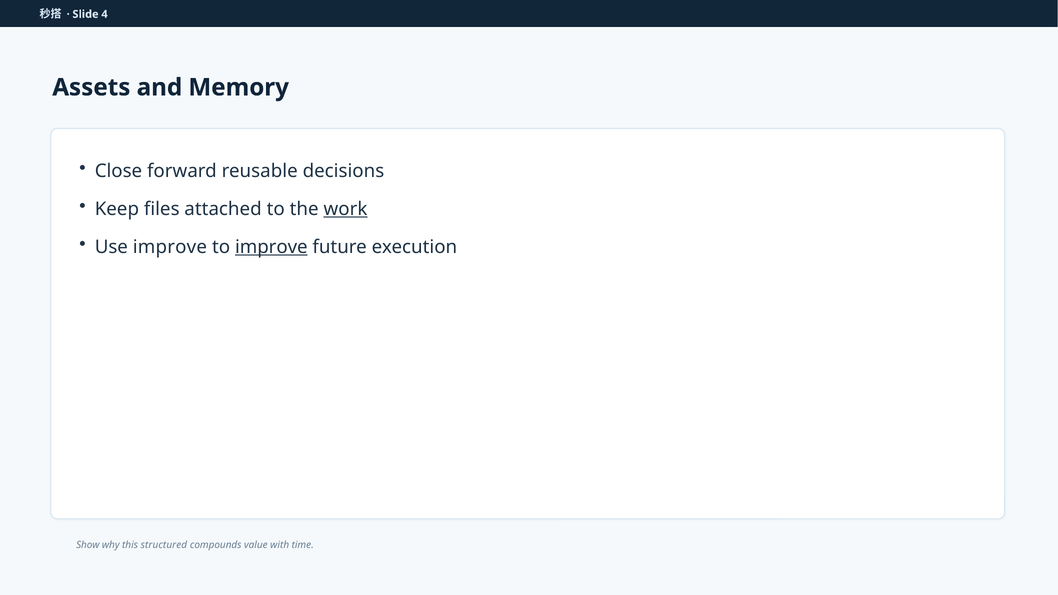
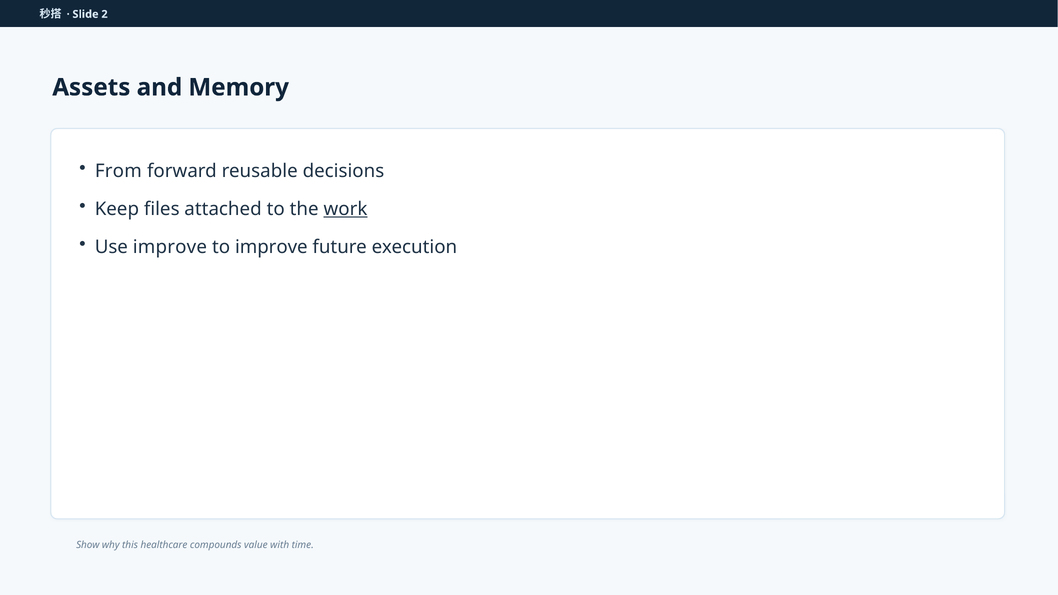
4: 4 -> 2 (104, 14)
Close: Close -> From (118, 171)
improve underline: present -> none (271, 247)
structured: structured -> healthcare (164, 545)
